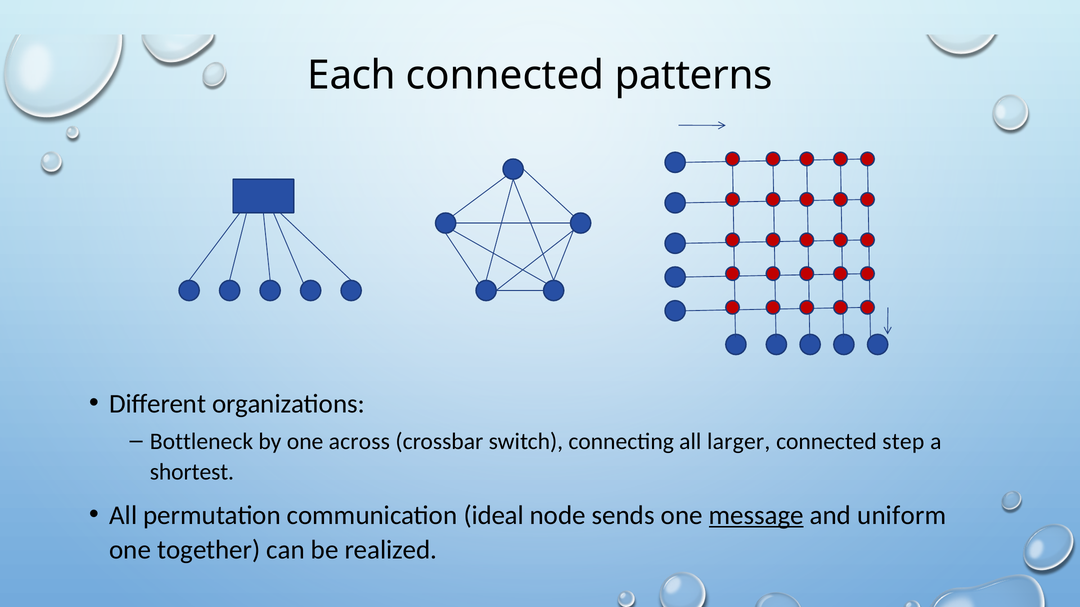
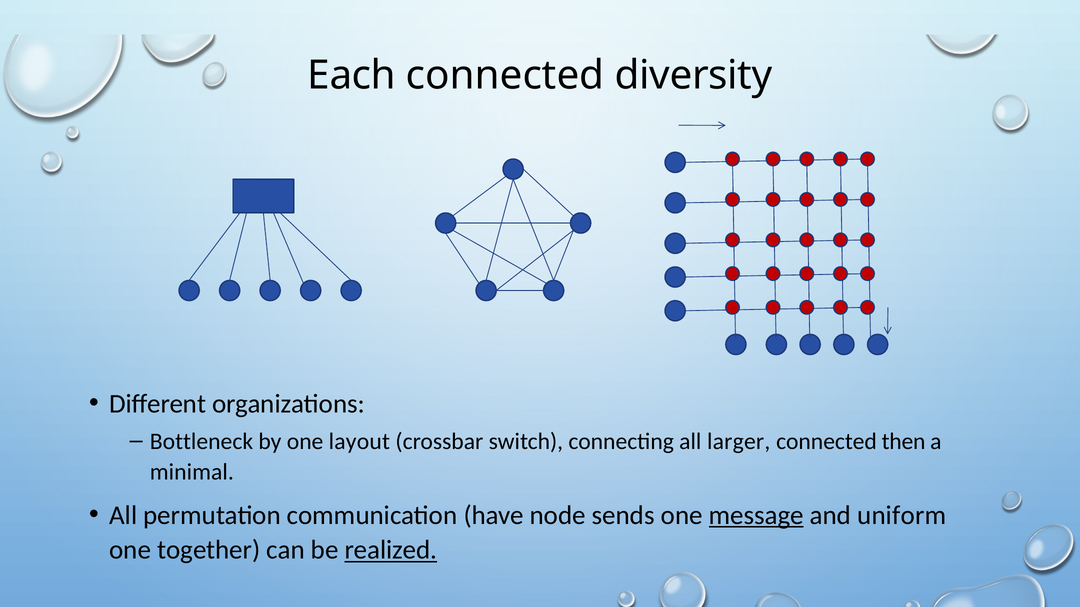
patterns: patterns -> diversity (694, 75)
across: across -> layout (359, 442)
step: step -> then (904, 442)
shortest: shortest -> minimal (192, 472)
ideal: ideal -> have (494, 516)
realized underline: none -> present (391, 551)
